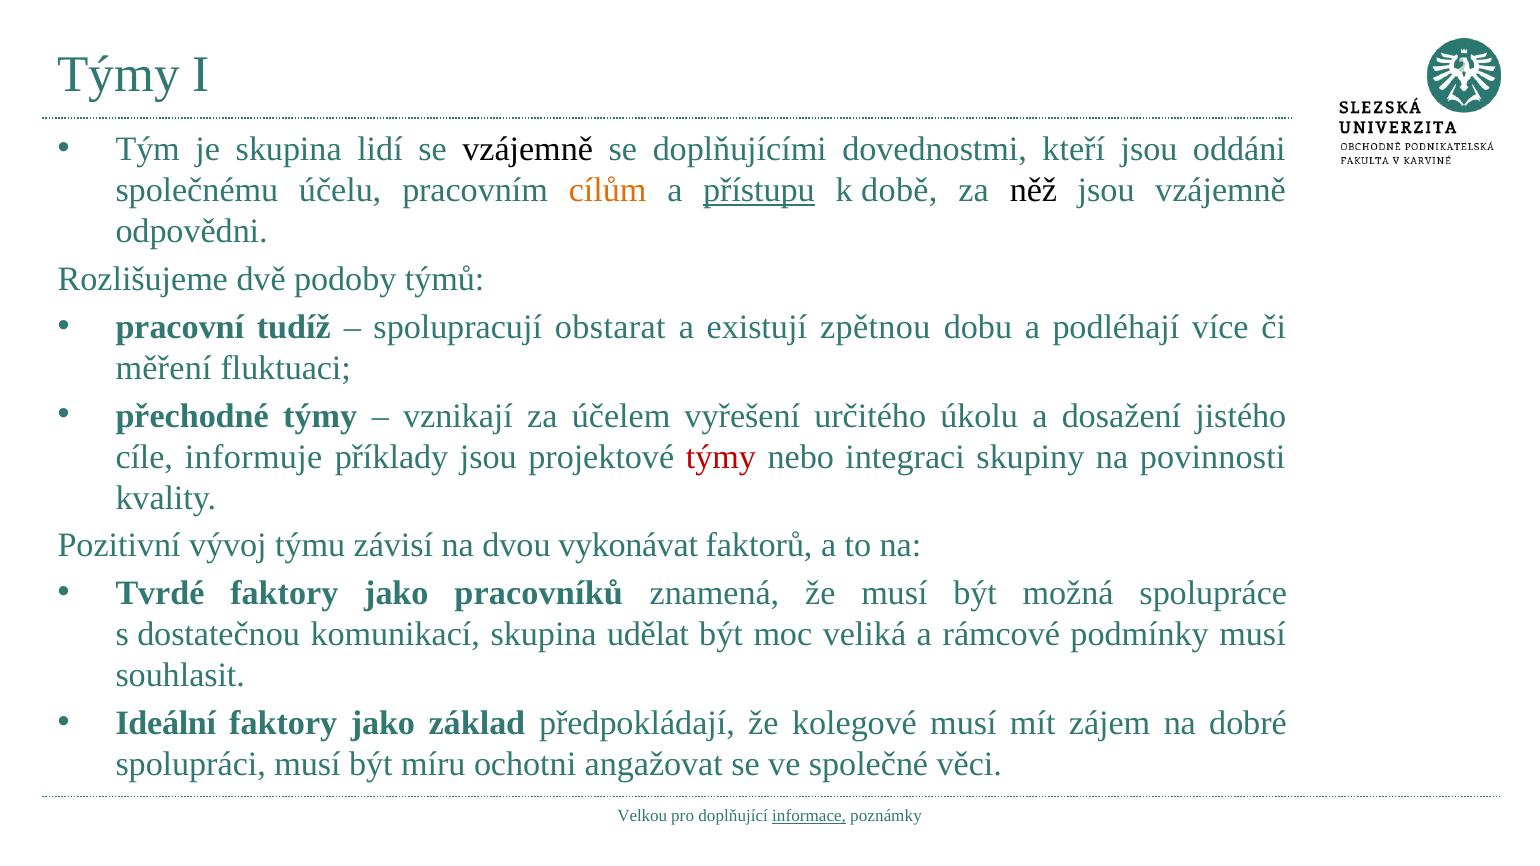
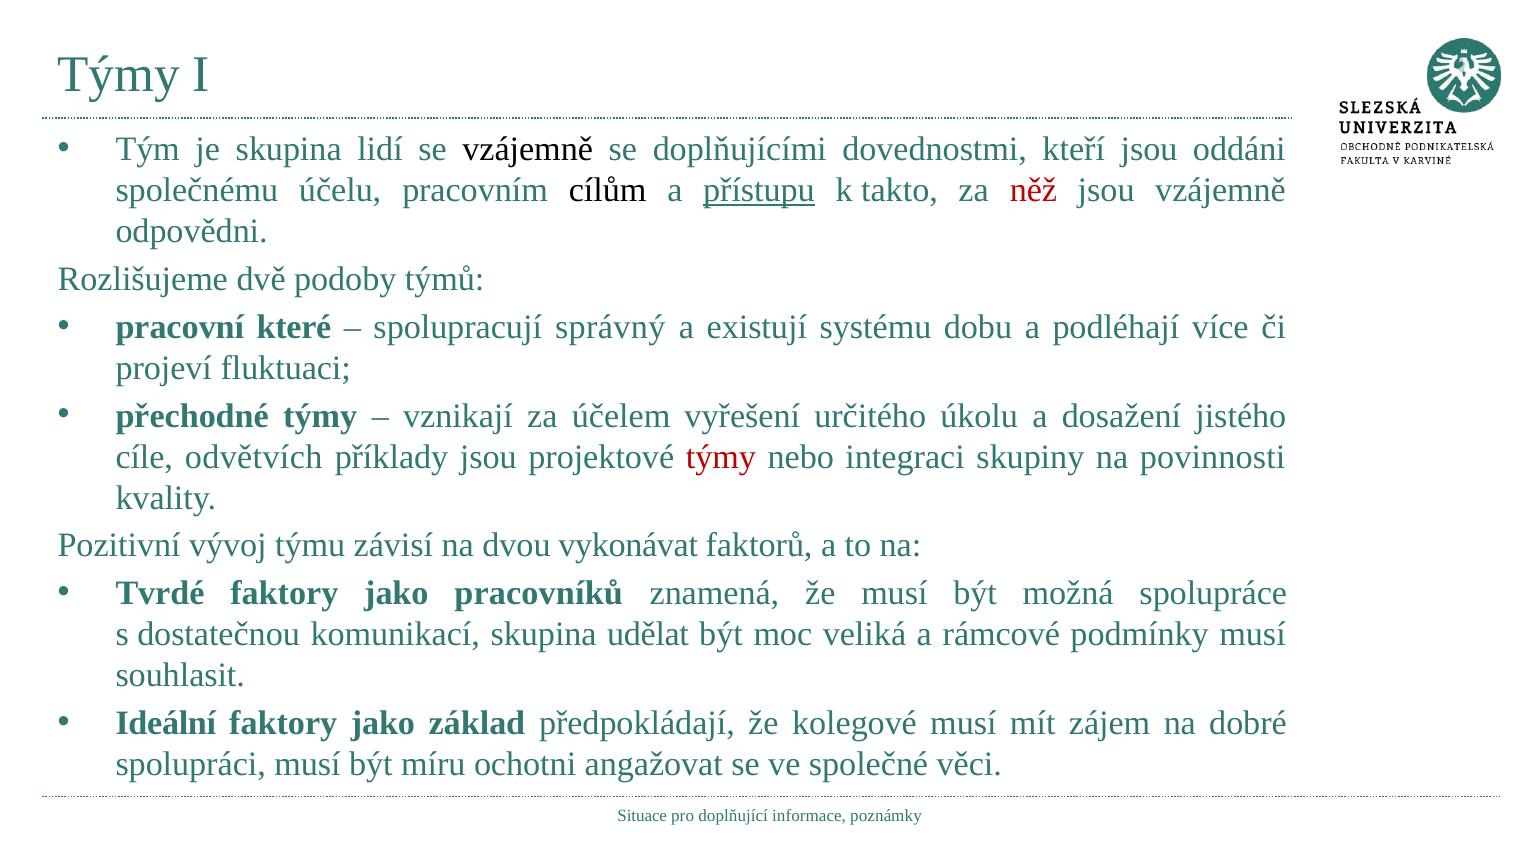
cílům colour: orange -> black (608, 190)
době: době -> takto (900, 190)
něž colour: black -> red (1033, 190)
tudíž: tudíž -> které (294, 327)
obstarat: obstarat -> správný (610, 327)
zpětnou: zpětnou -> systému (875, 327)
měření: měření -> projeví (164, 368)
informuje: informuje -> odvětvích (254, 457)
Velkou: Velkou -> Situace (642, 816)
informace underline: present -> none (809, 816)
